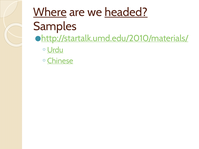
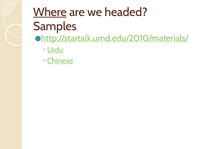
headed underline: present -> none (126, 12)
